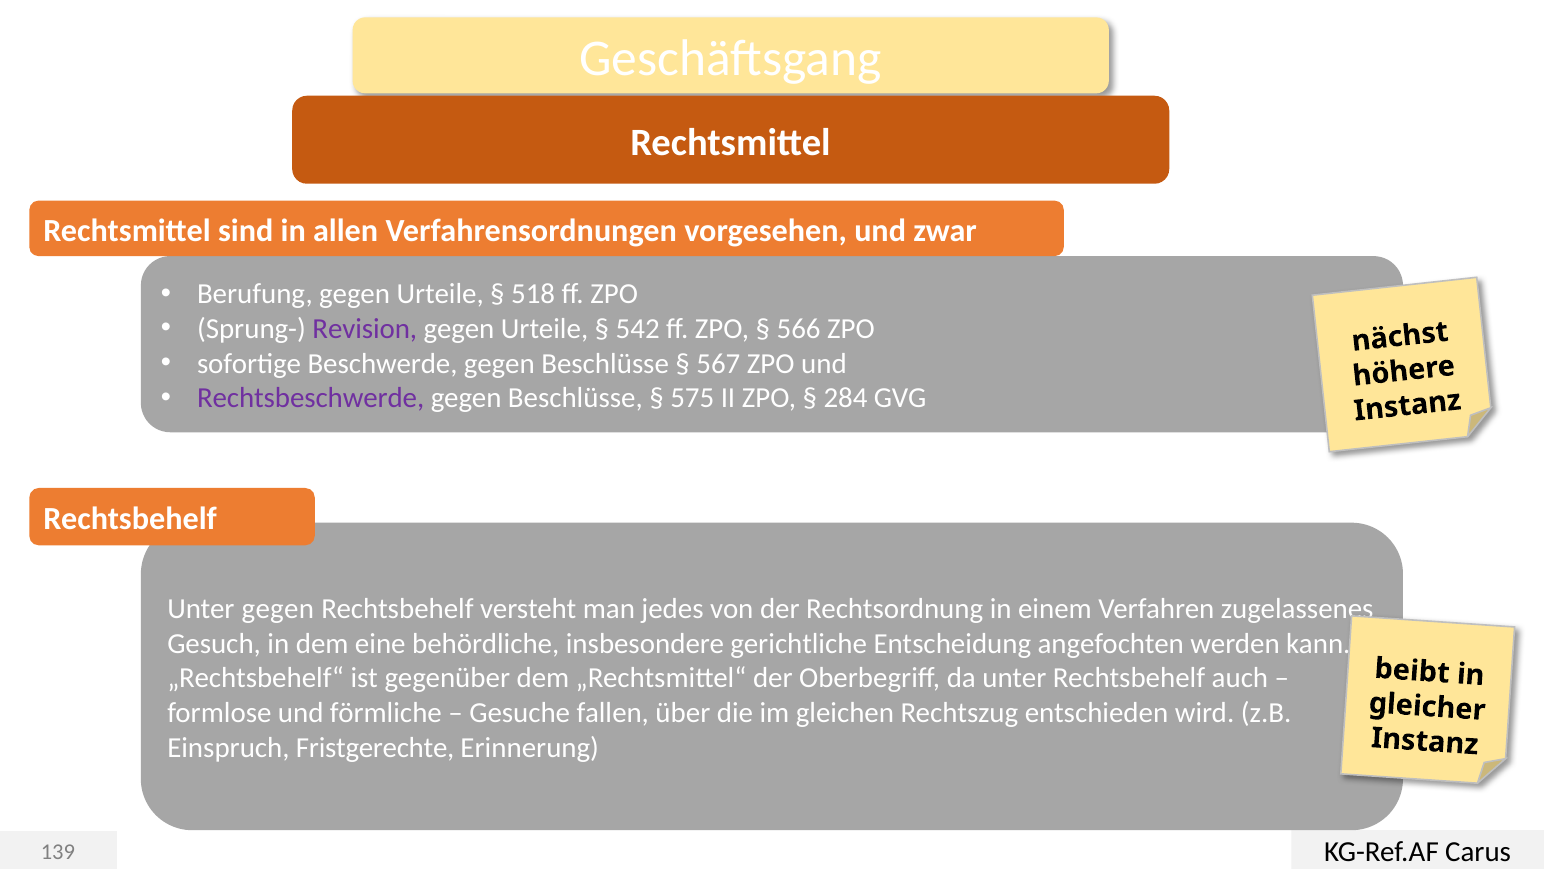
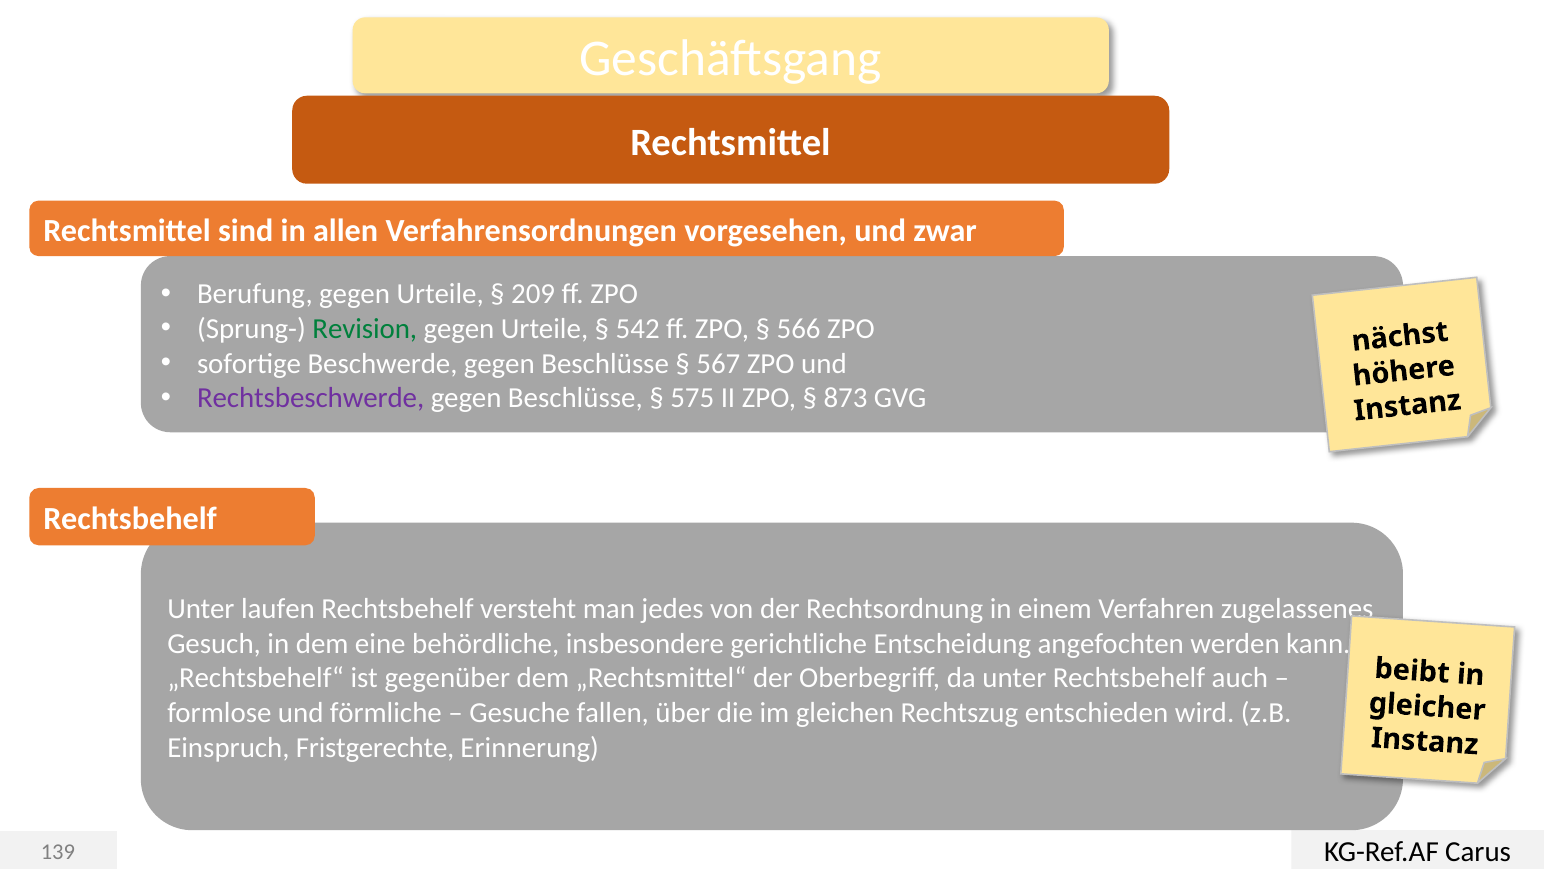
518: 518 -> 209 (533, 294)
Revision colour: purple -> green (365, 329)
284: 284 -> 873 (845, 398)
Unter gegen: gegen -> laufen (278, 609)
